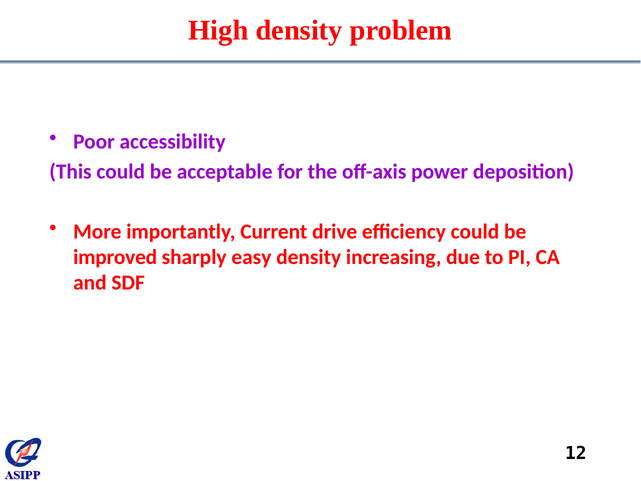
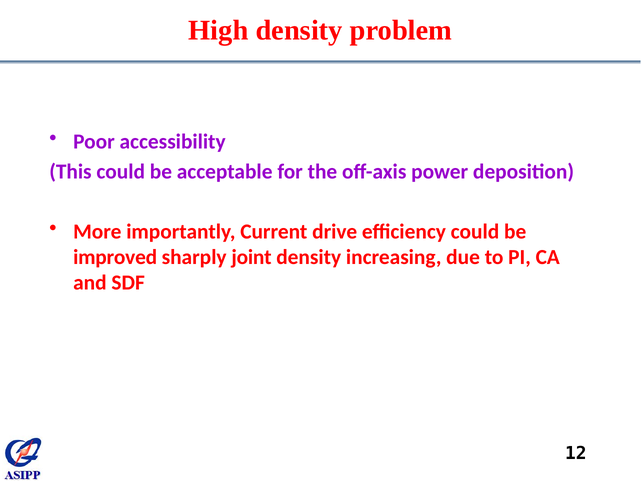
easy: easy -> joint (252, 257)
